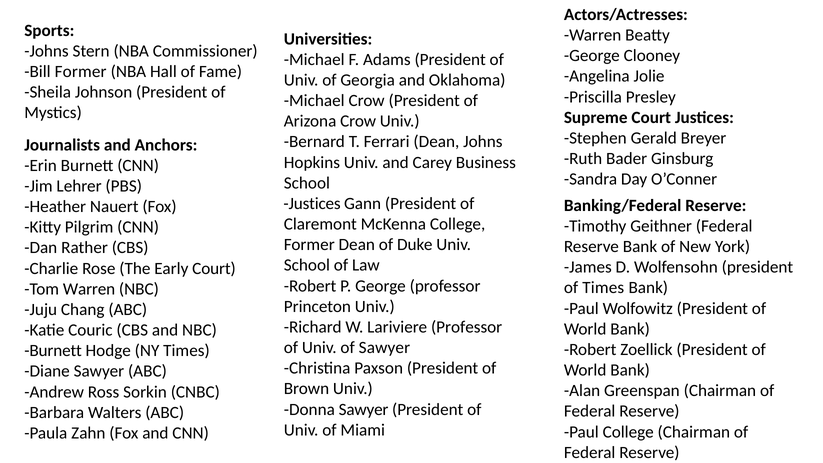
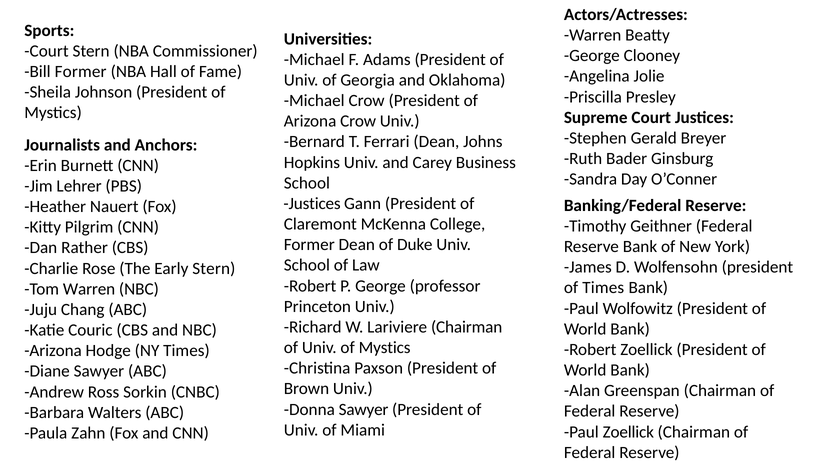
Johns: Johns -> Court (46, 51)
Early Court: Court -> Stern (214, 268)
Lariviere Professor: Professor -> Chairman (467, 327)
Univ of Sawyer: Sawyer -> Mystics (385, 348)
Burnett: Burnett -> Arizona (53, 351)
Paul College: College -> Zoellick (628, 432)
